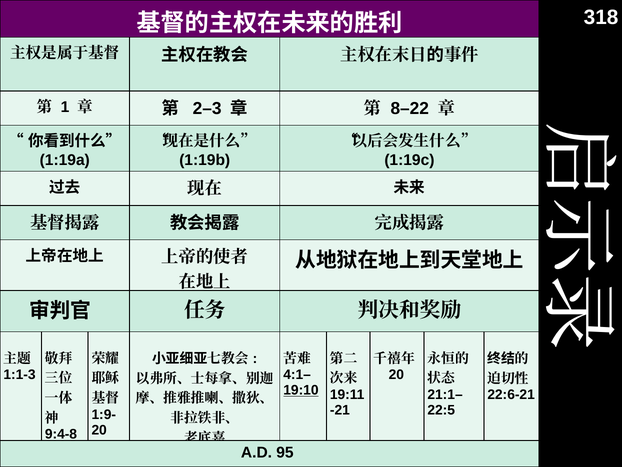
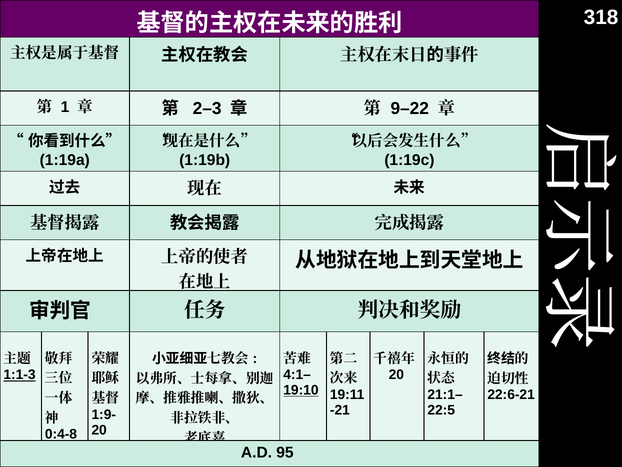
8–22: 8–22 -> 9–22 (410, 108)
1:1-3 underline: none -> present (20, 375)
9:4-8: 9:4-8 -> 0:4-8 (61, 434)
